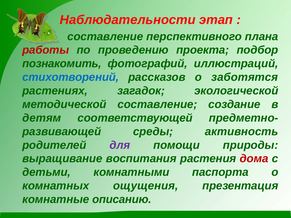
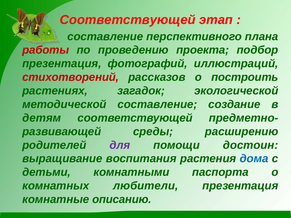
Наблюдательности: Наблюдательности -> Соответствующей (128, 20)
познакомить: познакомить -> презентация (62, 64)
стихотворений colour: blue -> red (71, 77)
заботятся: заботятся -> построить (245, 77)
активность: активность -> расширению (242, 132)
природы: природы -> достоин (251, 145)
дома colour: red -> blue (254, 159)
ощущения: ощущения -> любители (146, 186)
